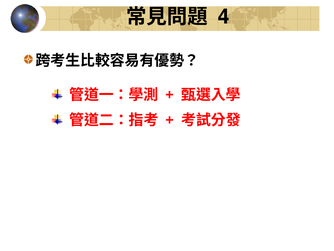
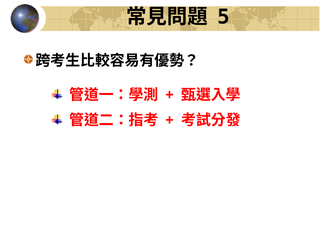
4: 4 -> 5 (223, 17)
